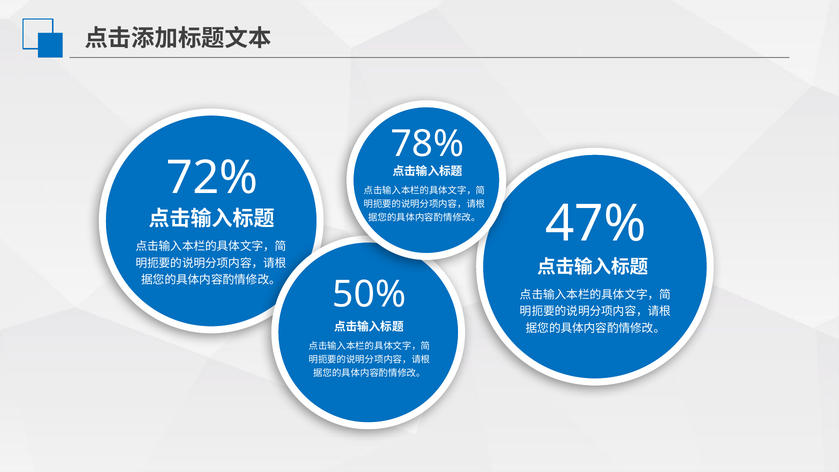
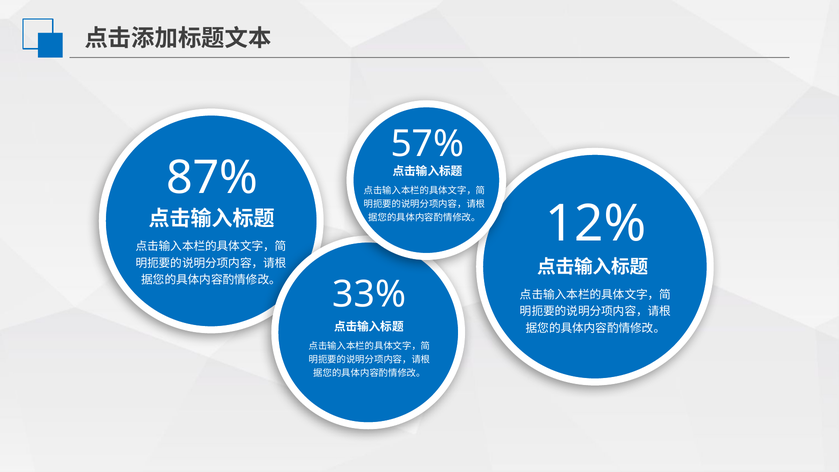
78%: 78% -> 57% (427, 144)
72%: 72% -> 87% (212, 178)
47%: 47% -> 12% (596, 224)
50%: 50% -> 33% (369, 295)
